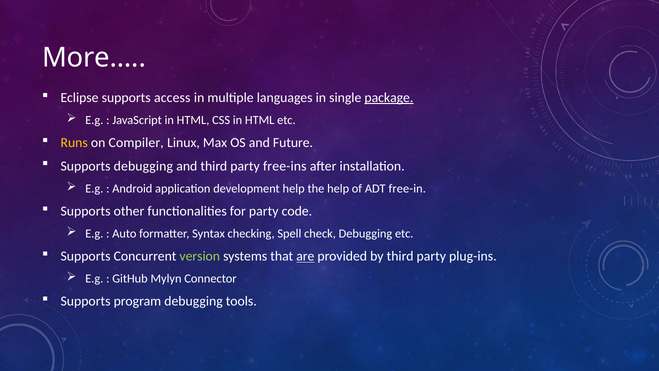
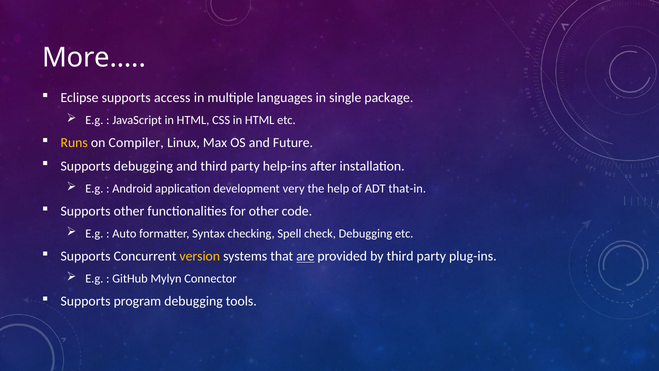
package underline: present -> none (389, 98)
free-ins: free-ins -> help-ins (285, 166)
development help: help -> very (294, 188)
free-in: free-in -> that-in (407, 188)
for party: party -> other (264, 211)
version colour: light green -> yellow (200, 256)
